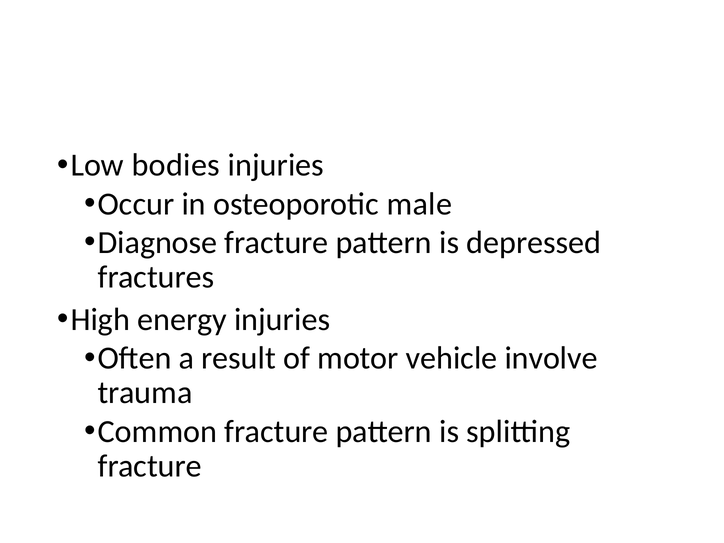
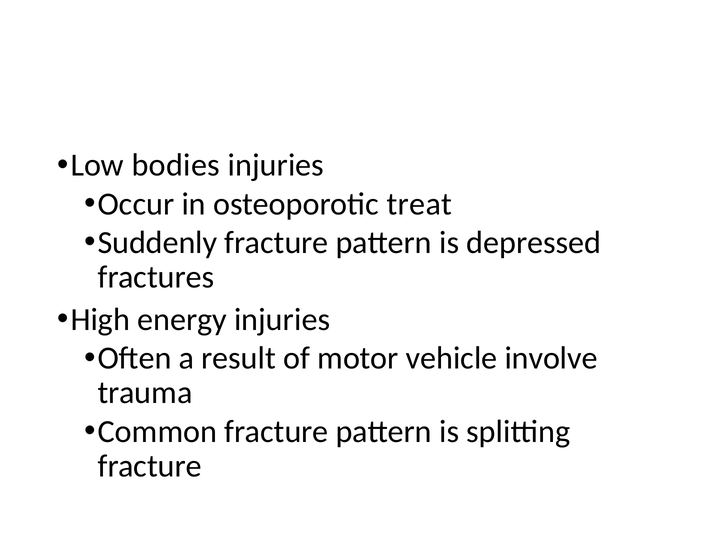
male: male -> treat (419, 204)
Diagnose: Diagnose -> Suddenly (157, 242)
